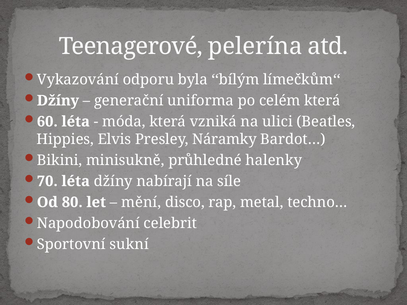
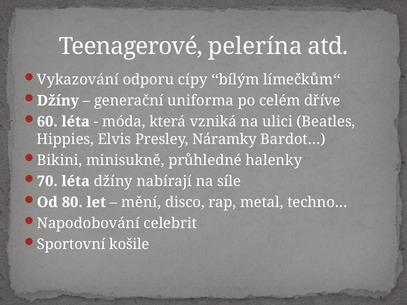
byla: byla -> cípy (193, 80)
celém která: která -> dříve (322, 101)
sukní: sukní -> košile (129, 244)
